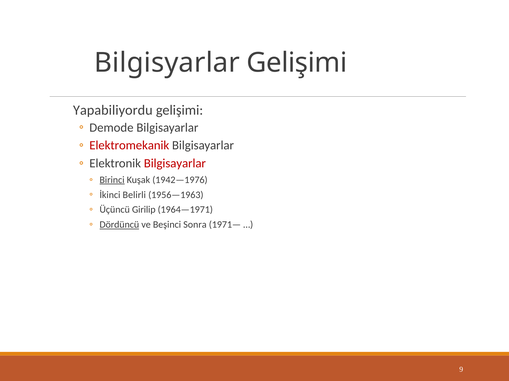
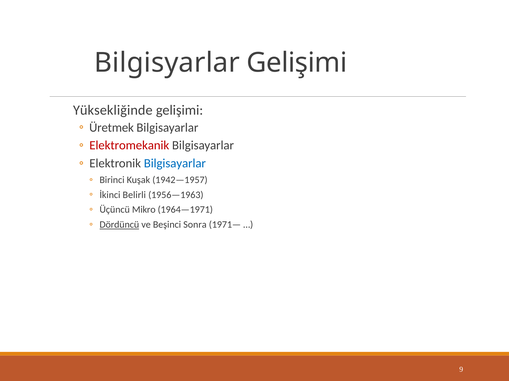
Yapabiliyordu: Yapabiliyordu -> Yüksekliğinde (113, 110)
Demode: Demode -> Üretmek (112, 128)
Bilgisayarlar colour: red -> blue (175, 164)
Birinci underline: present -> none (112, 180)
1942—1976: 1942—1976 -> 1942—1957 (180, 180)
Girilip: Girilip -> Mikro (144, 210)
